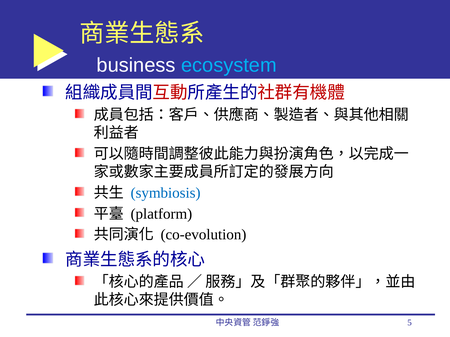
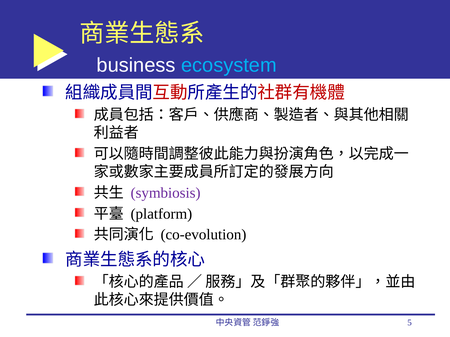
symbiosis colour: blue -> purple (166, 193)
